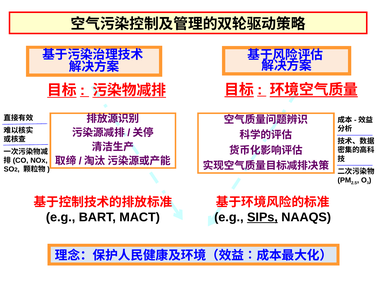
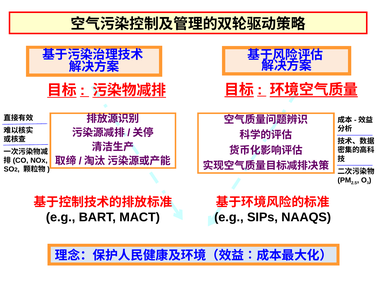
SIPs underline: present -> none (262, 218)
